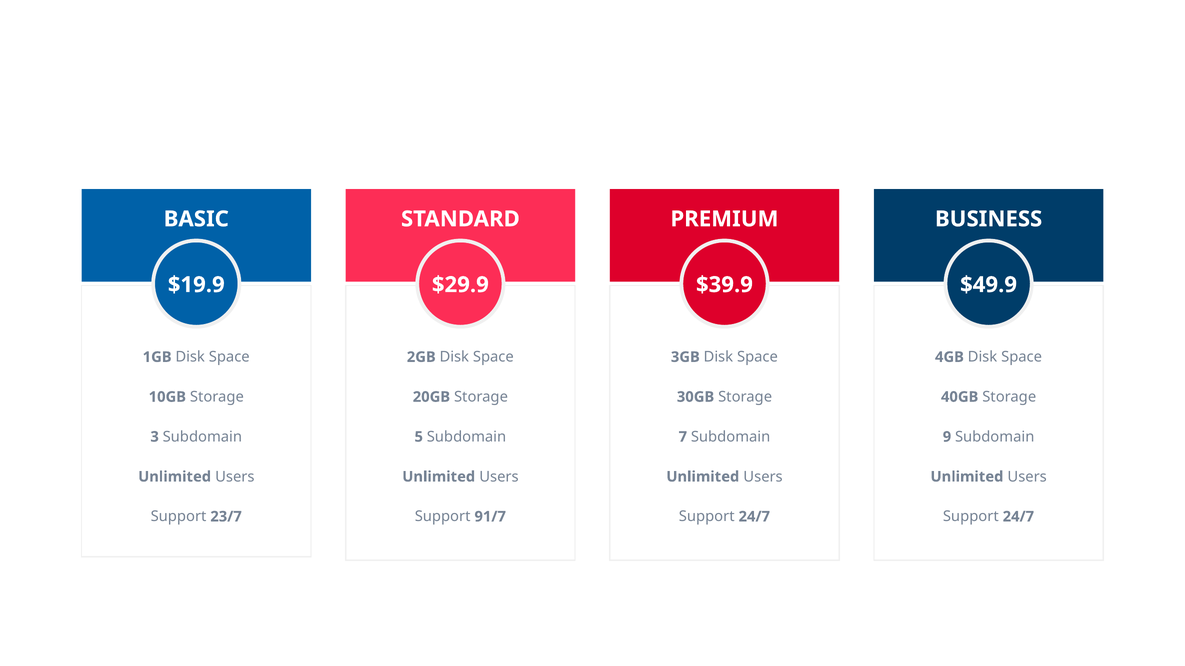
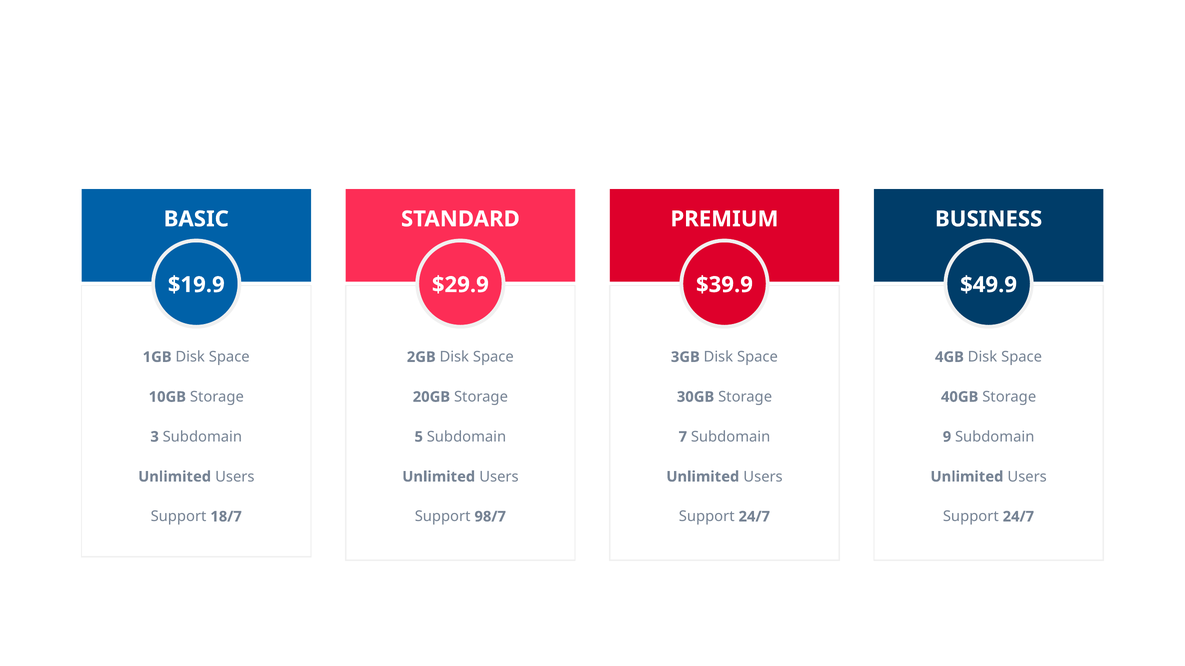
23/7: 23/7 -> 18/7 (226, 517)
91/7: 91/7 -> 98/7 (490, 517)
